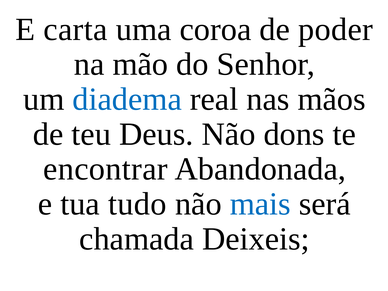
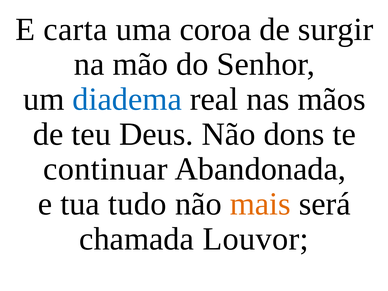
poder: poder -> surgir (336, 29)
encontrar: encontrar -> continuar (105, 169)
mais colour: blue -> orange (260, 204)
Deixeis: Deixeis -> Louvor (256, 239)
